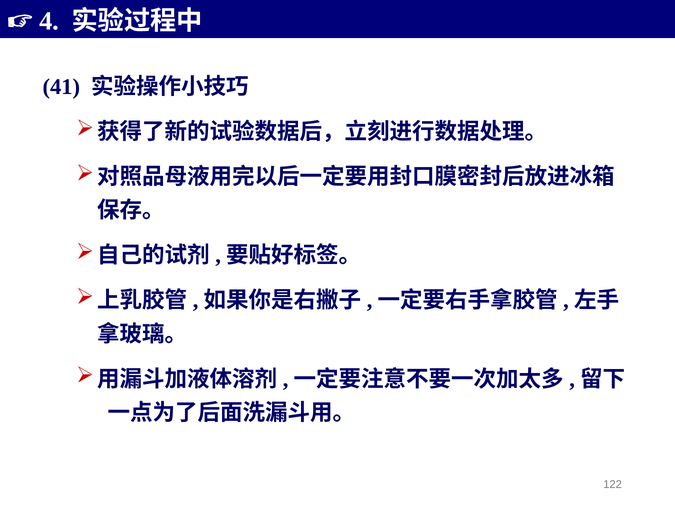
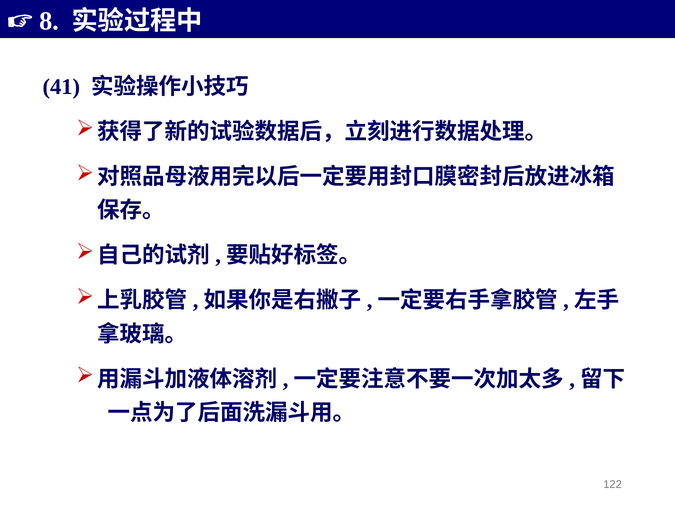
4: 4 -> 8 (49, 21)
